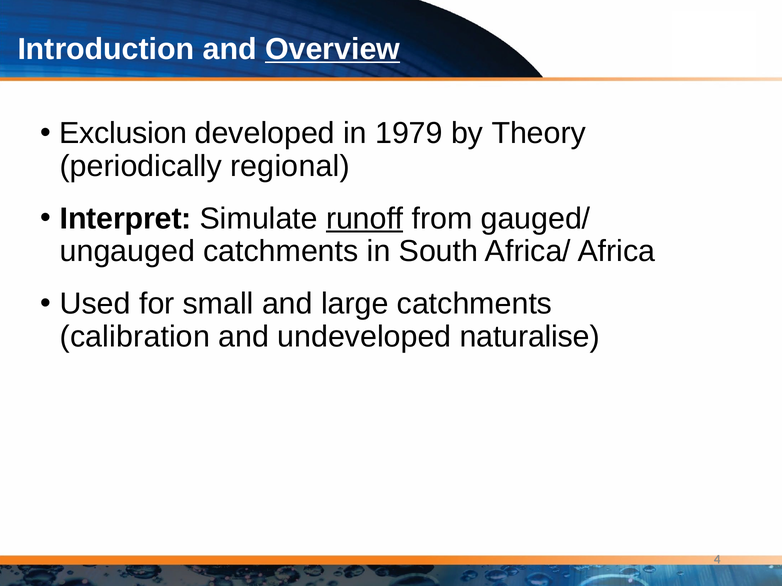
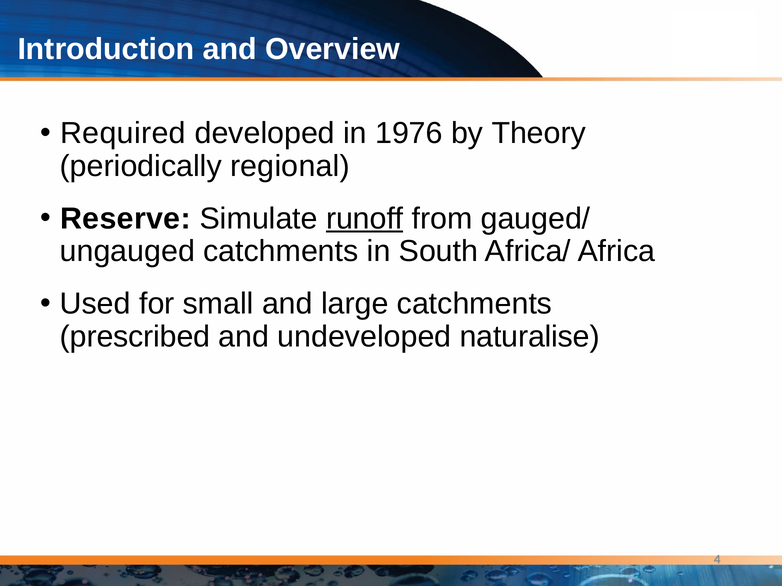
Overview underline: present -> none (333, 49)
Exclusion: Exclusion -> Required (123, 134)
1979: 1979 -> 1976 (409, 134)
Interpret: Interpret -> Reserve (125, 219)
calibration: calibration -> prescribed (135, 337)
